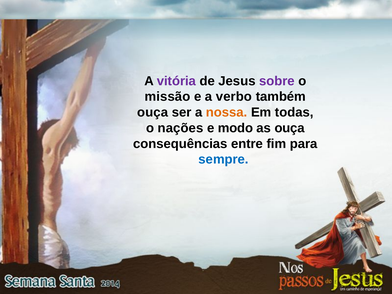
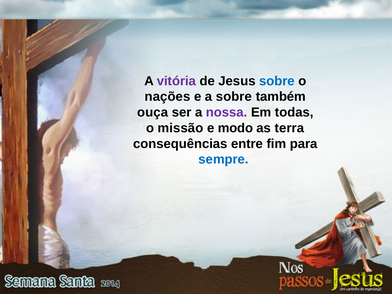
sobre colour: purple -> blue (277, 81)
missão: missão -> nações (168, 97)
a verbo: verbo -> sobre (234, 97)
nossa colour: orange -> purple (227, 112)
nações: nações -> missão (181, 128)
as ouça: ouça -> terra (289, 128)
